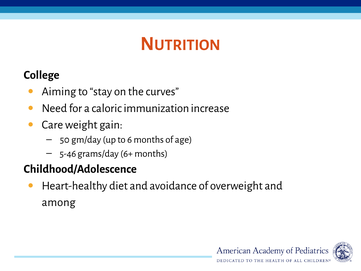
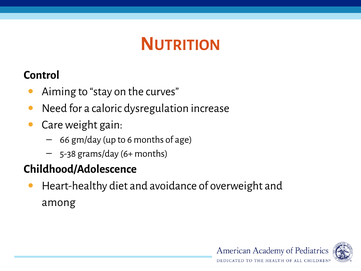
College: College -> Control (42, 75)
immunization: immunization -> dysregulation (156, 108)
50: 50 -> 66 (65, 139)
5-46: 5-46 -> 5-38 (68, 153)
